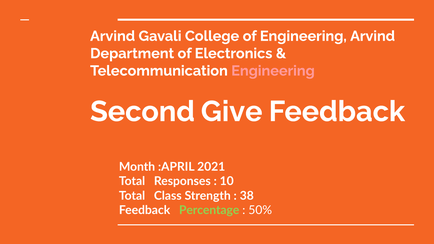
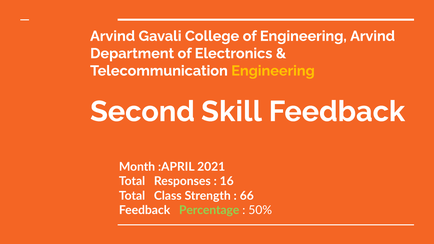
Engineering colour: pink -> yellow (273, 71)
Give: Give -> Skill (231, 112)
10: 10 -> 16 (227, 181)
38: 38 -> 66 (247, 196)
